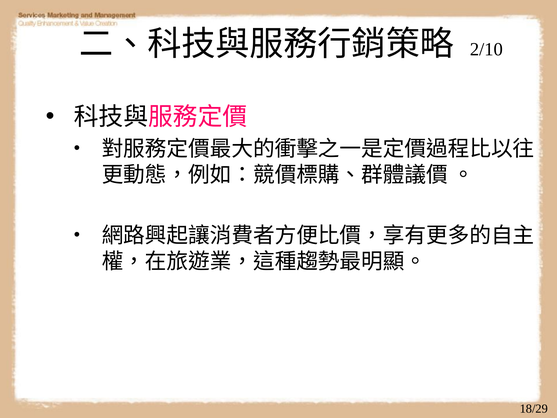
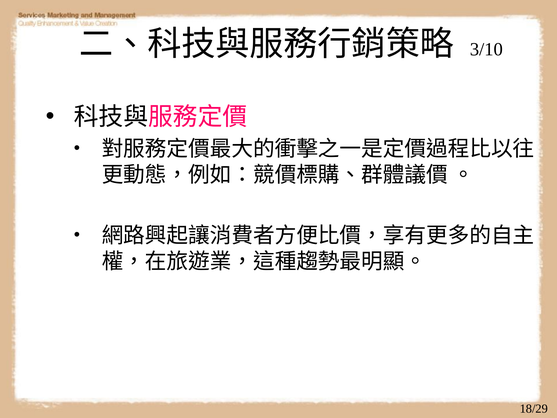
2/10: 2/10 -> 3/10 (486, 49)
